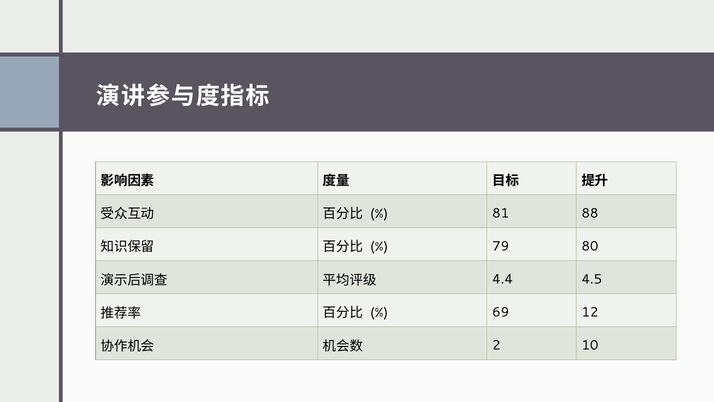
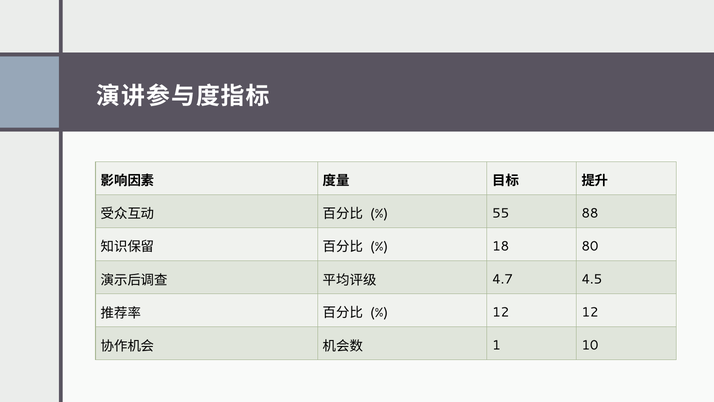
81: 81 -> 55 (501, 213)
79: 79 -> 18 (501, 246)
4.4: 4.4 -> 4.7 (503, 279)
69: 69 -> 12 (501, 312)
2: 2 -> 1 (496, 345)
